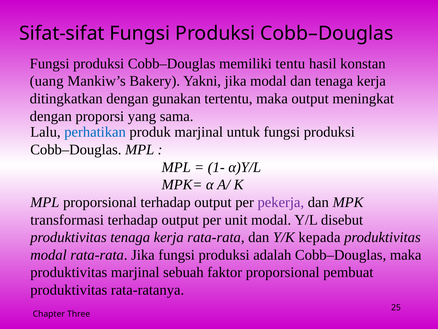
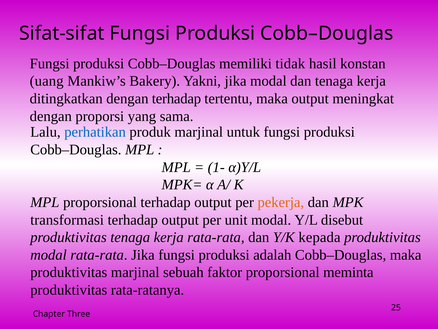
tentu: tentu -> tidak (290, 63)
dengan gunakan: gunakan -> terhadap (176, 99)
pekerja colour: purple -> orange (281, 202)
pembuat: pembuat -> meminta (348, 272)
